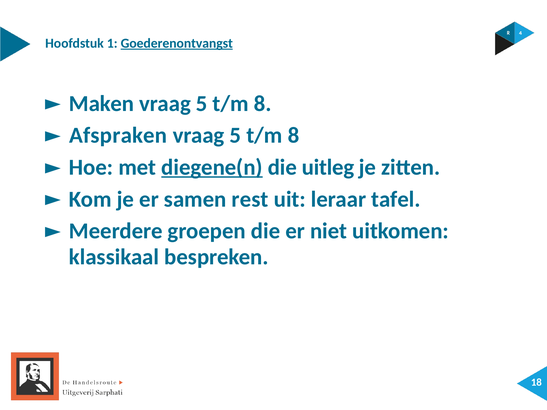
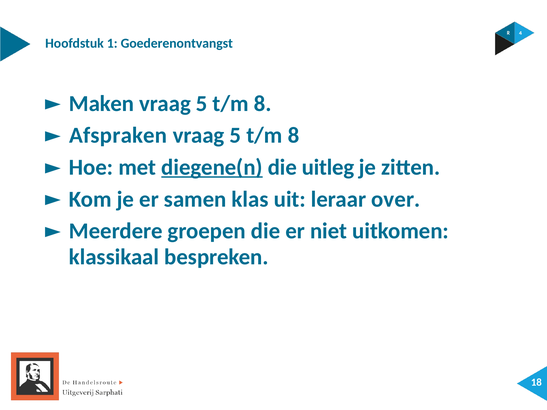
Goederenontvangst underline: present -> none (177, 43)
rest: rest -> klas (250, 199)
tafel: tafel -> over (396, 199)
